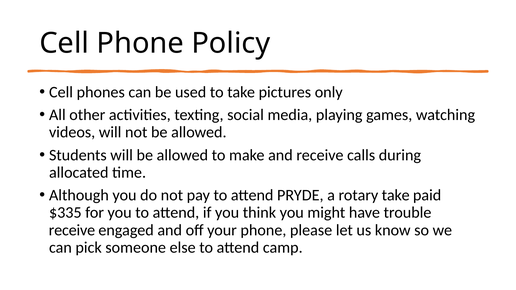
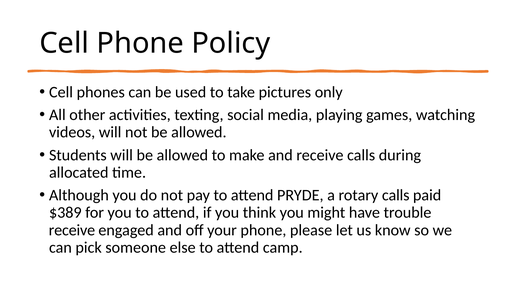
rotary take: take -> calls (396, 195)
$335: $335 -> $389 (65, 213)
